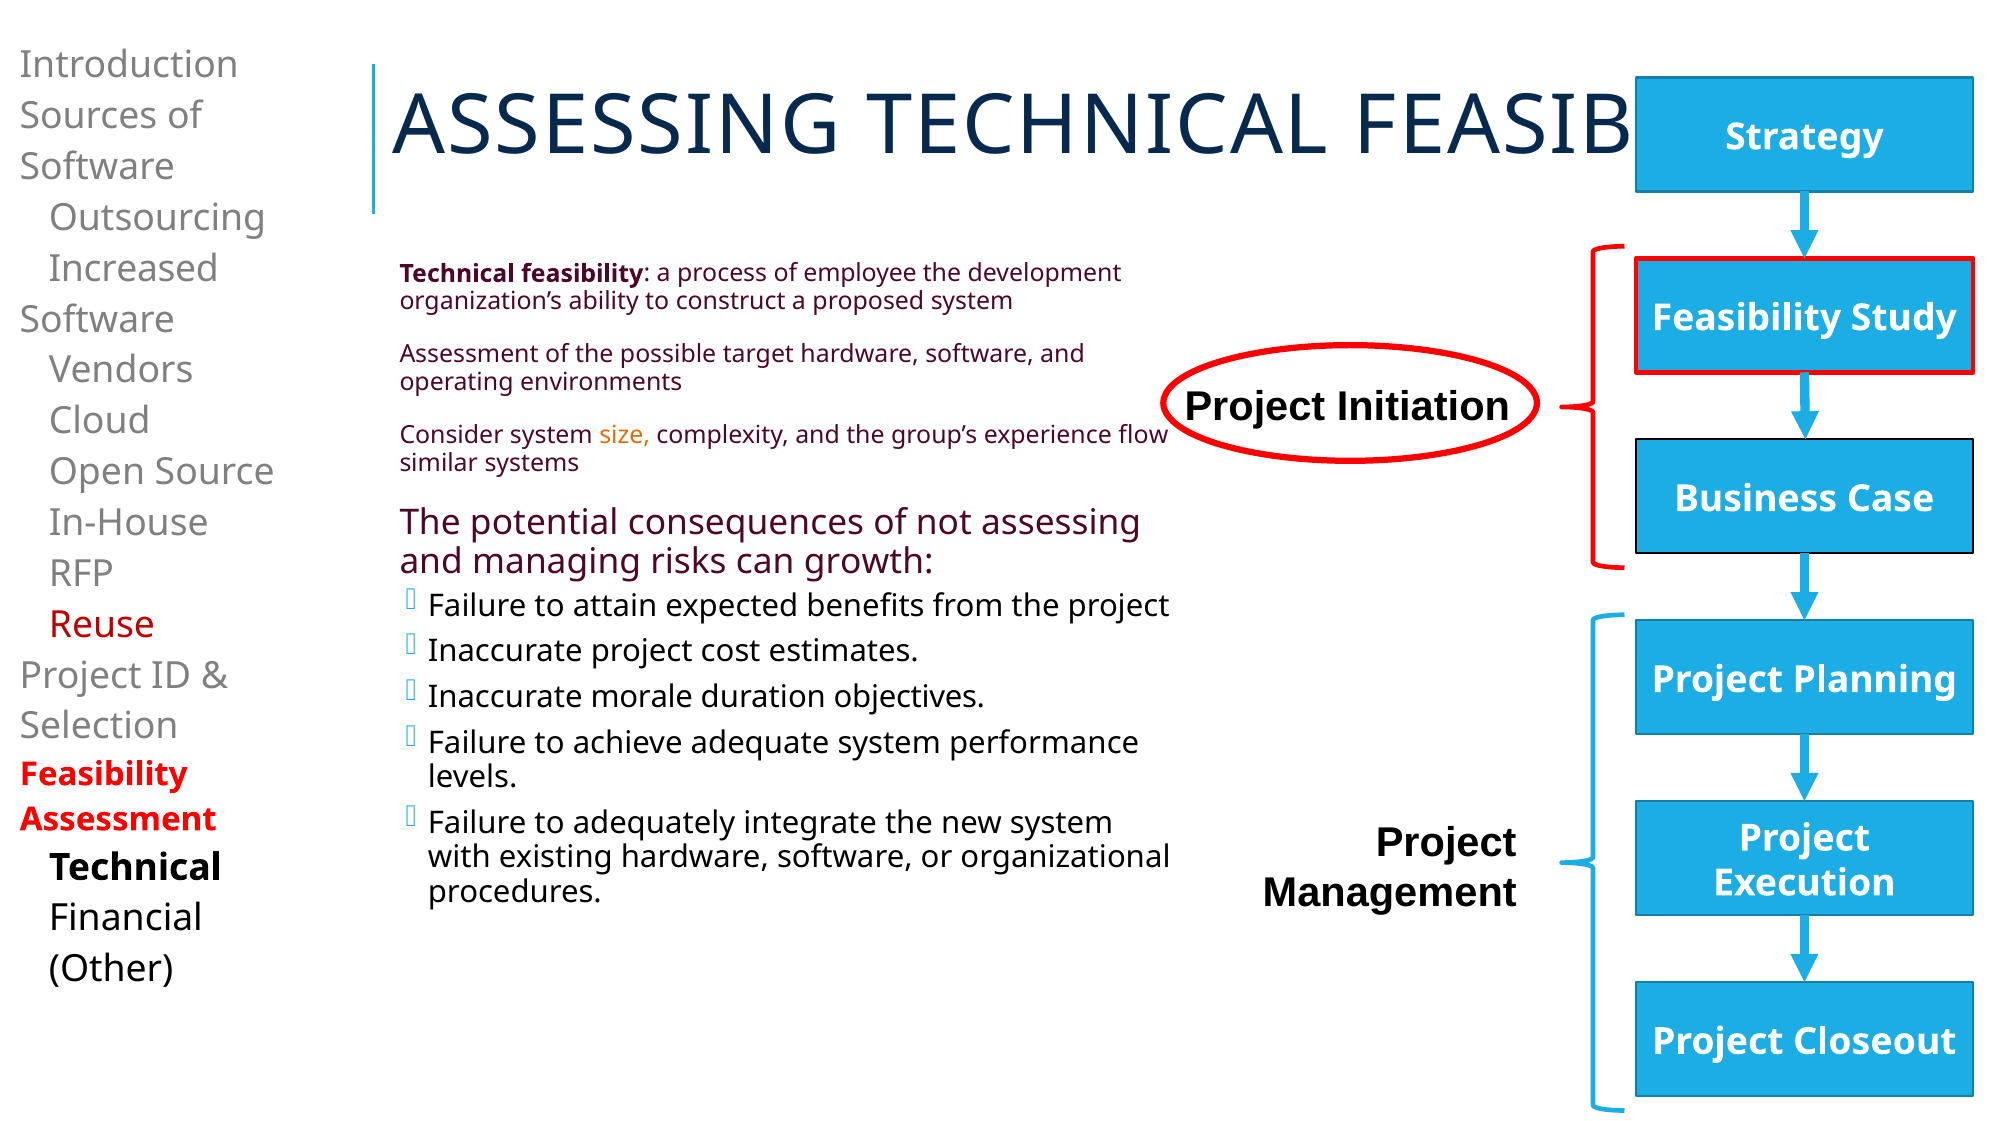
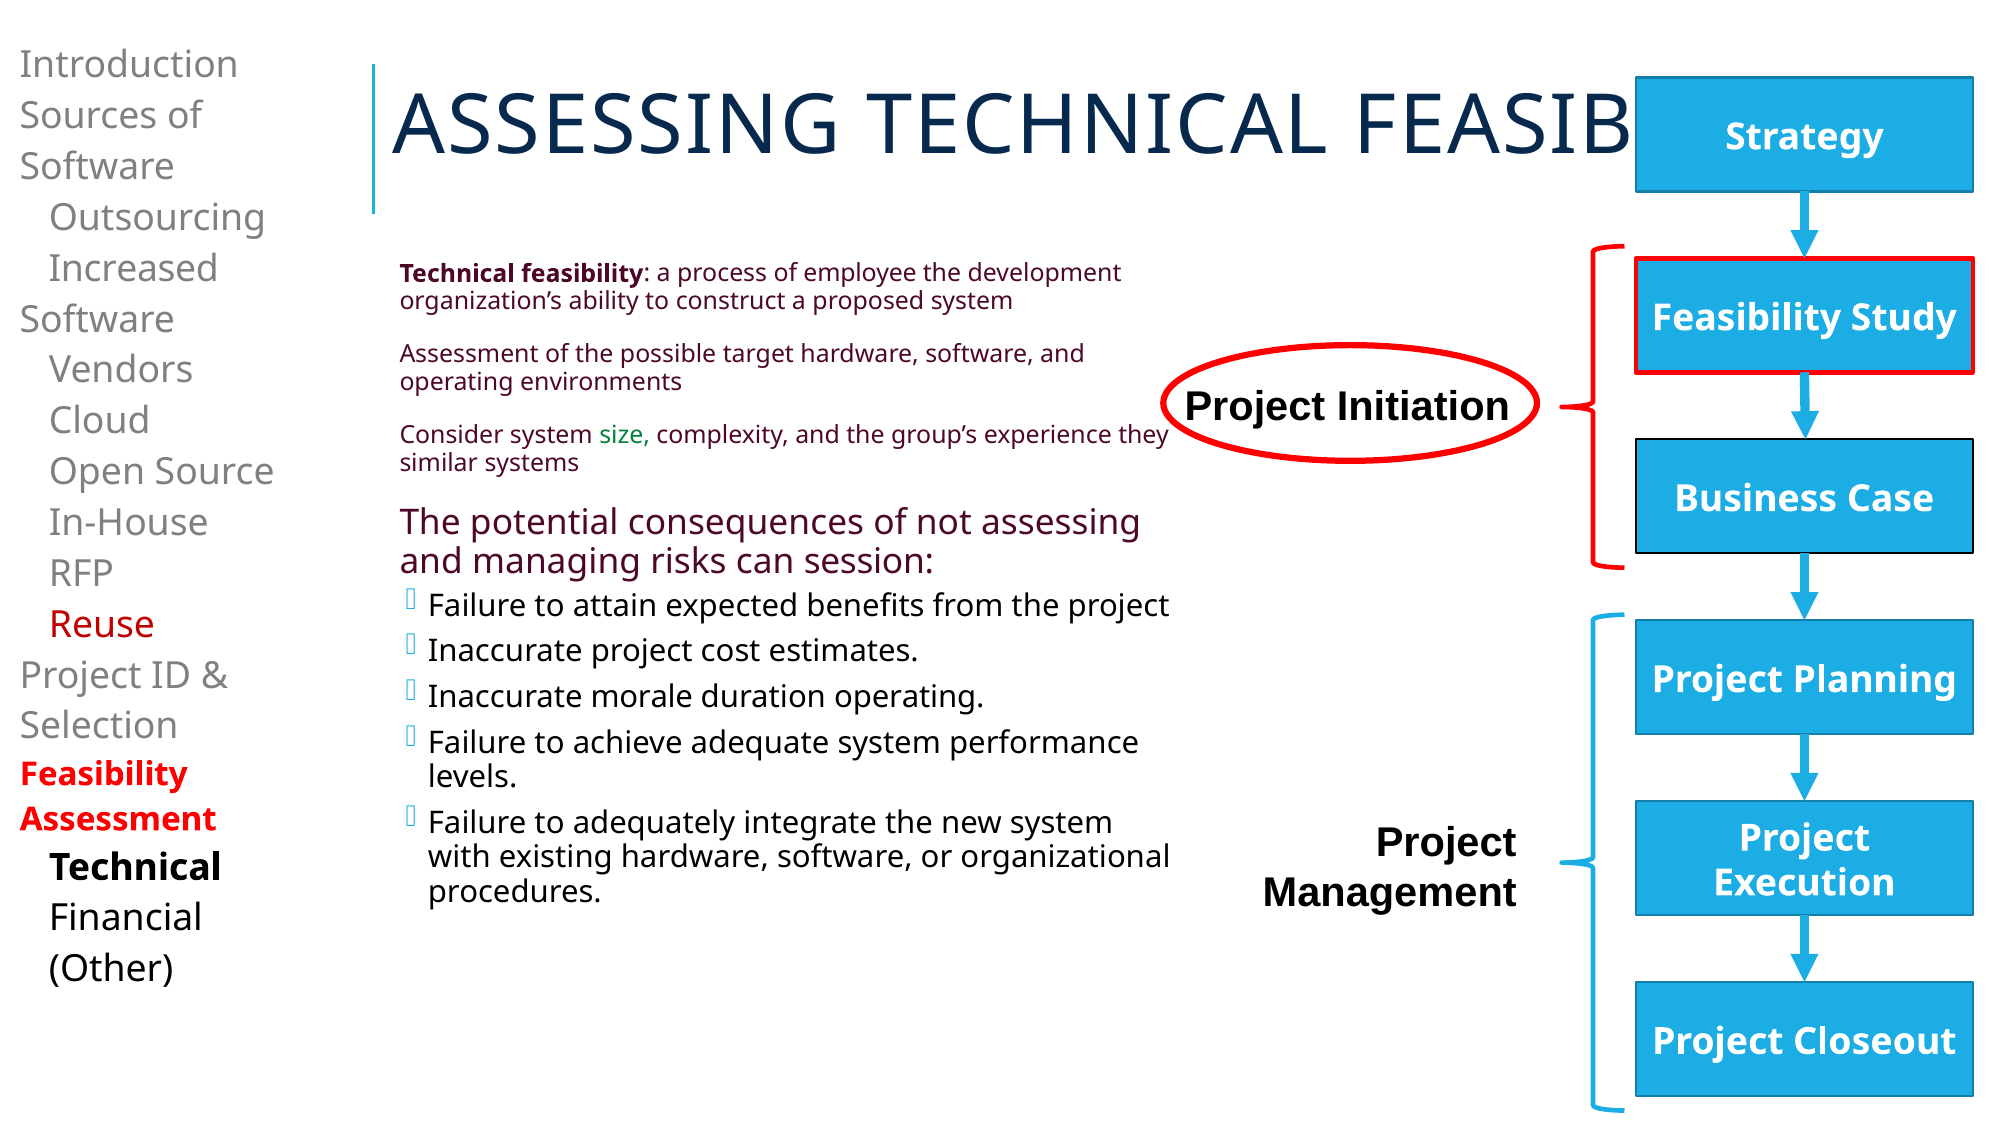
size colour: orange -> green (625, 436)
flow: flow -> they (1144, 436)
growth: growth -> session (869, 562)
duration objectives: objectives -> operating (909, 697)
